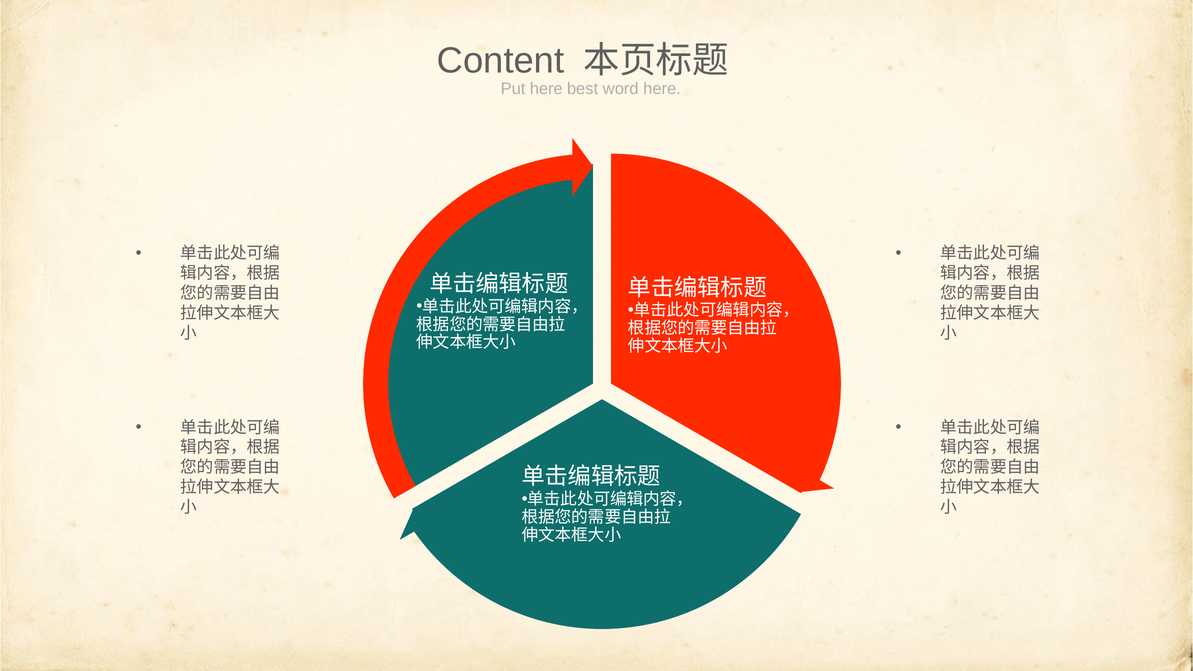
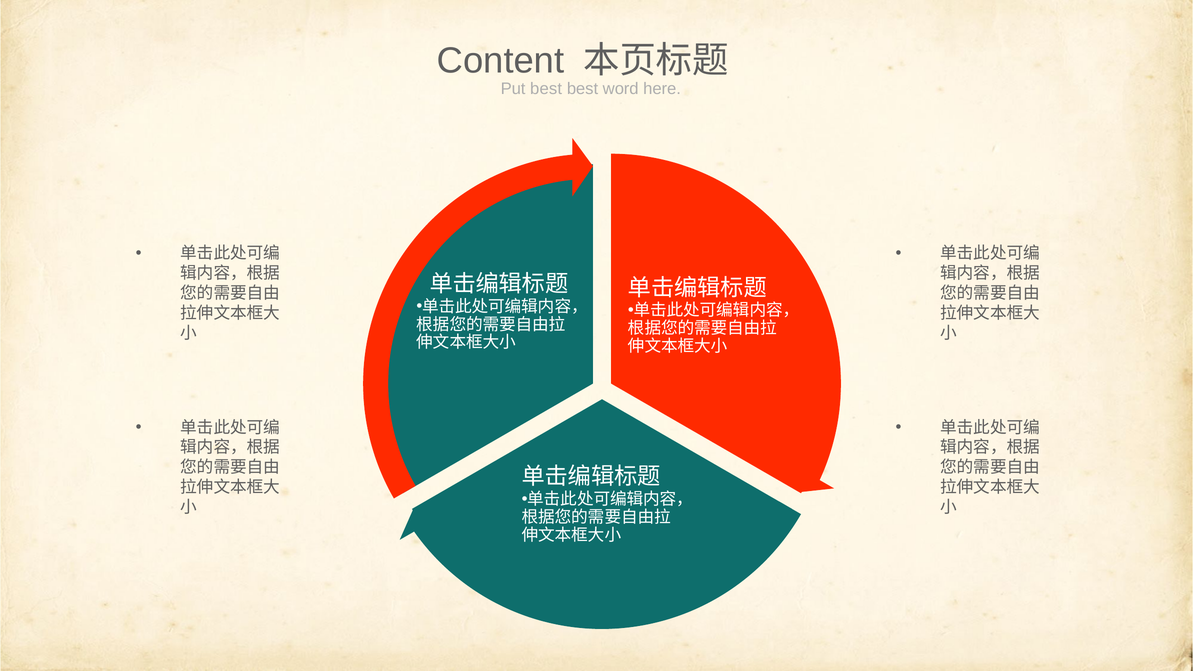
Put here: here -> best (546, 89)
